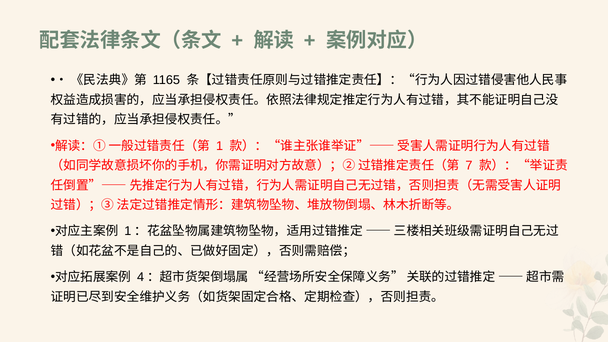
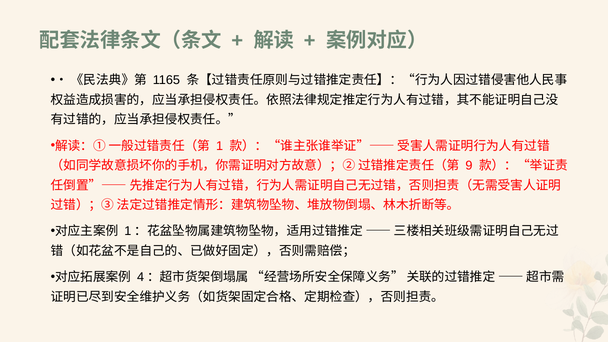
7: 7 -> 9 (469, 166)
